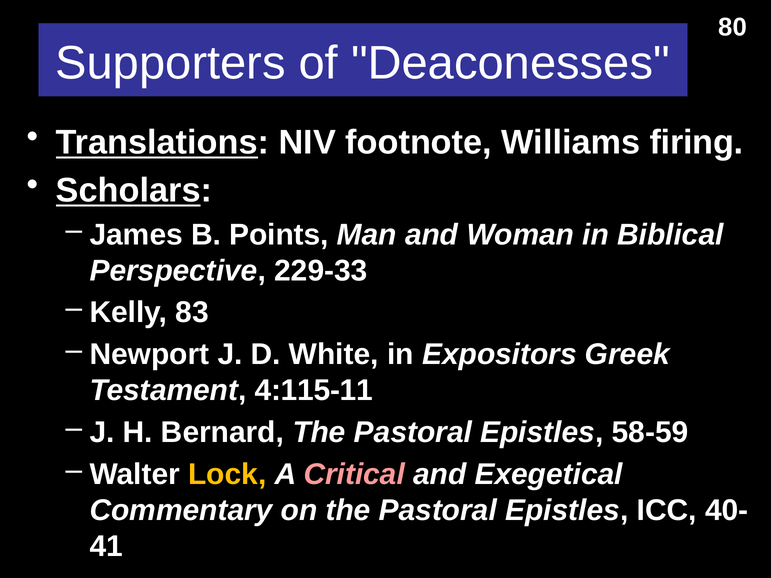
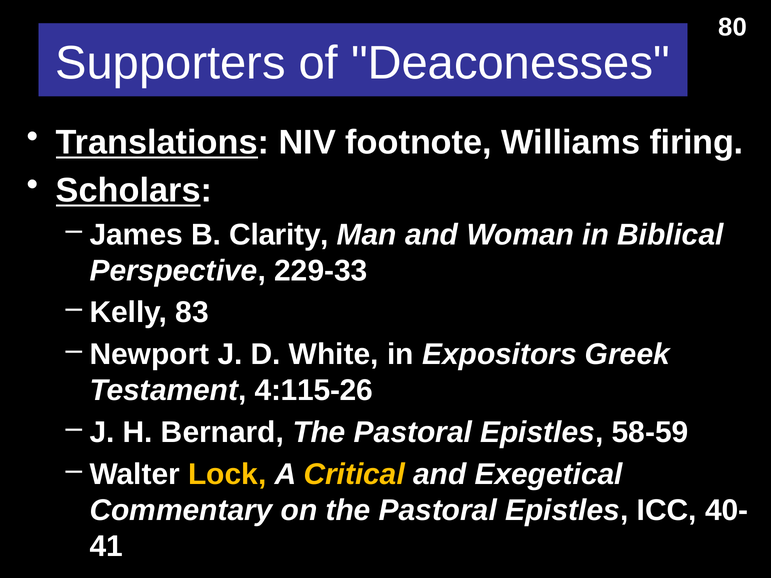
Points: Points -> Clarity (279, 235)
4:115-11: 4:115-11 -> 4:115-26 (314, 391)
Critical colour: pink -> yellow (354, 475)
